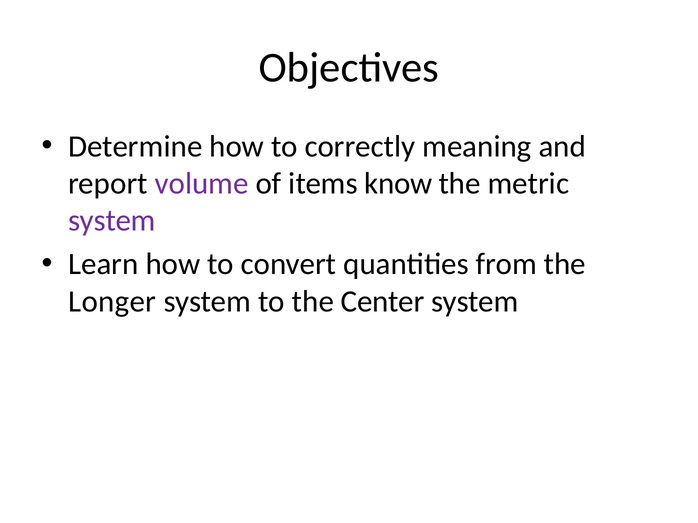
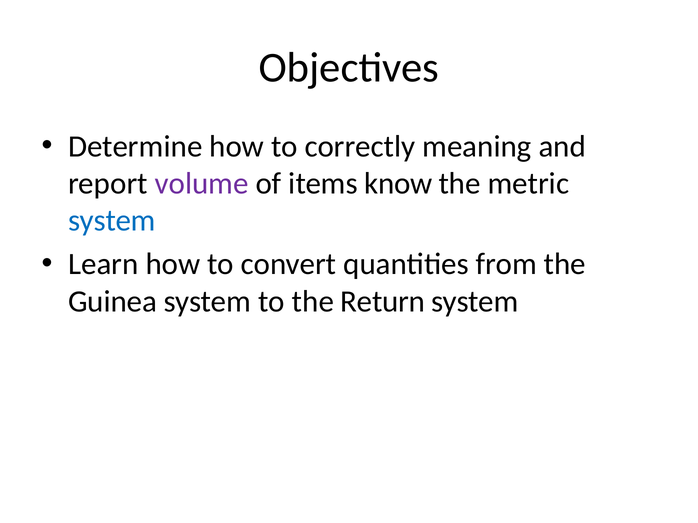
system colour: purple -> blue (112, 221)
Longer: Longer -> Guinea (112, 302)
Center: Center -> Return (383, 302)
